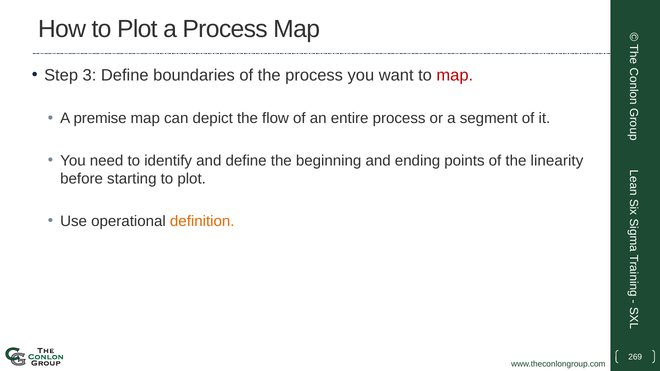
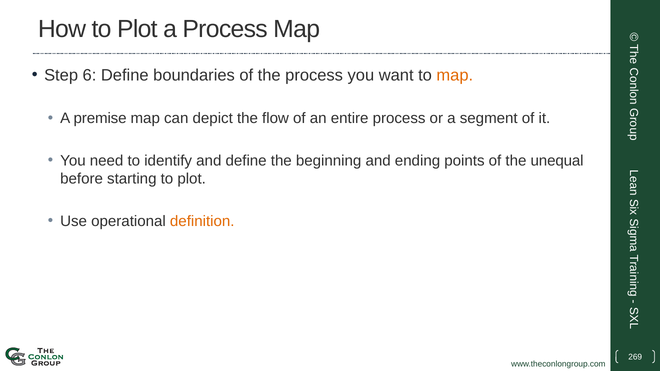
3: 3 -> 6 (89, 75)
map colour: red -> orange (455, 75)
linearity: linearity -> unequal (557, 161)
